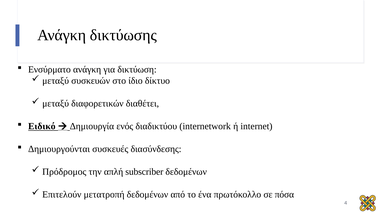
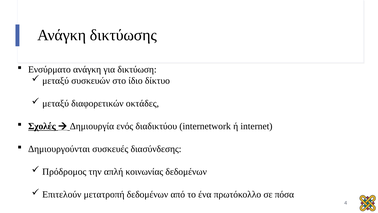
διαθέτει: διαθέτει -> οκτάδες (142, 103)
Ειδικό: Ειδικό -> Σχολές (42, 126)
subscriber: subscriber -> κοινωνίας (144, 171)
